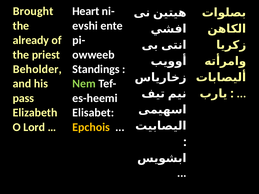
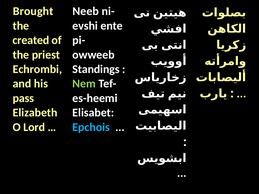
Heart: Heart -> Neeb (86, 11)
already: already -> created (31, 40)
Beholder: Beholder -> Echrombi (37, 69)
Epchois colour: yellow -> light blue (91, 127)
